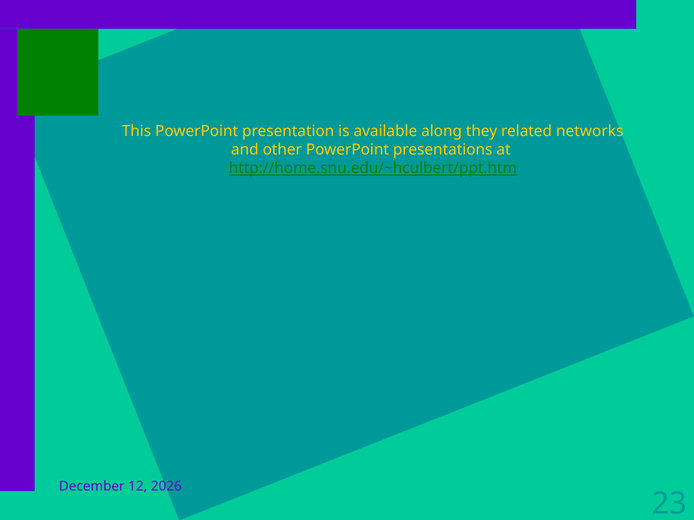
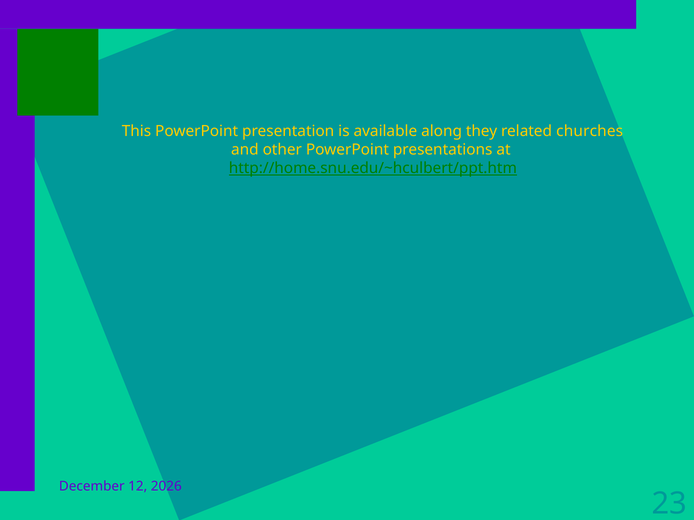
networks: networks -> churches (590, 131)
